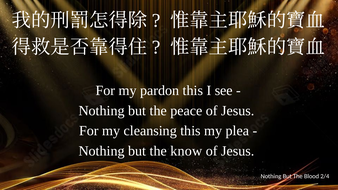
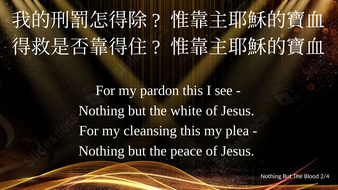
peace: peace -> white (186, 111)
know: know -> peace (186, 151)
